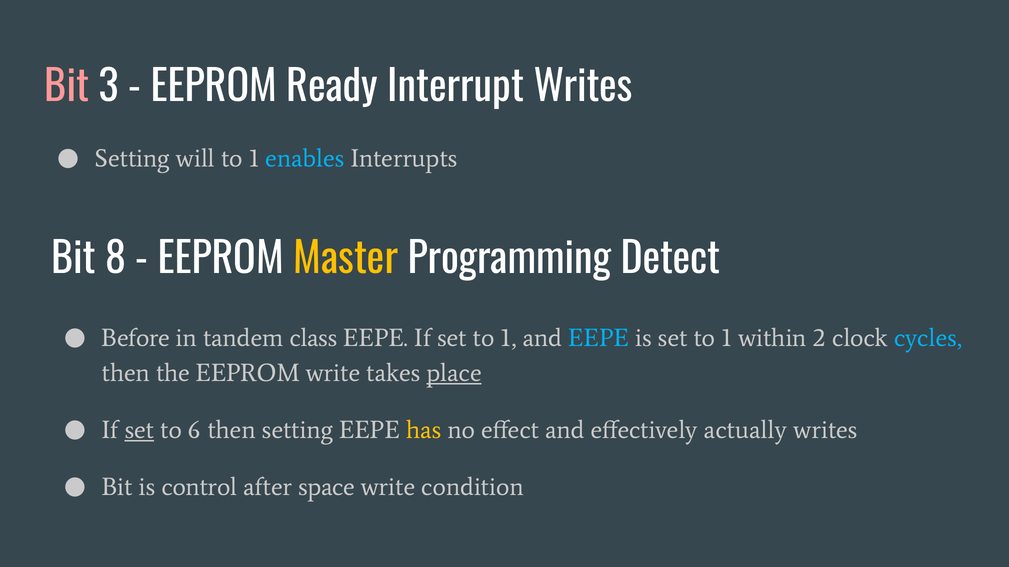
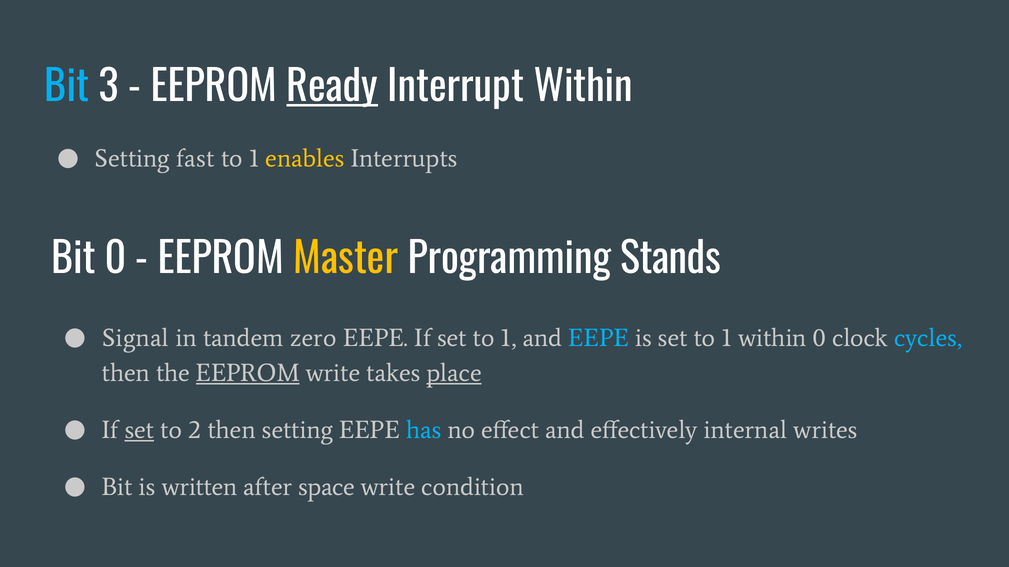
Bit colour: pink -> light blue (67, 87)
Ready underline: none -> present (332, 87)
Interrupt Writes: Writes -> Within (583, 87)
will: will -> fast (195, 159)
enables colour: light blue -> yellow (305, 159)
Bit 8: 8 -> 0 (116, 260)
Detect: Detect -> Stands (670, 260)
Before: Before -> Signal (136, 338)
class: class -> zero (313, 338)
within 2: 2 -> 0 (819, 338)
EEPROM underline: none -> present (248, 373)
6: 6 -> 2 (195, 430)
has colour: yellow -> light blue (424, 430)
actually: actually -> internal (745, 430)
control: control -> written (200, 488)
